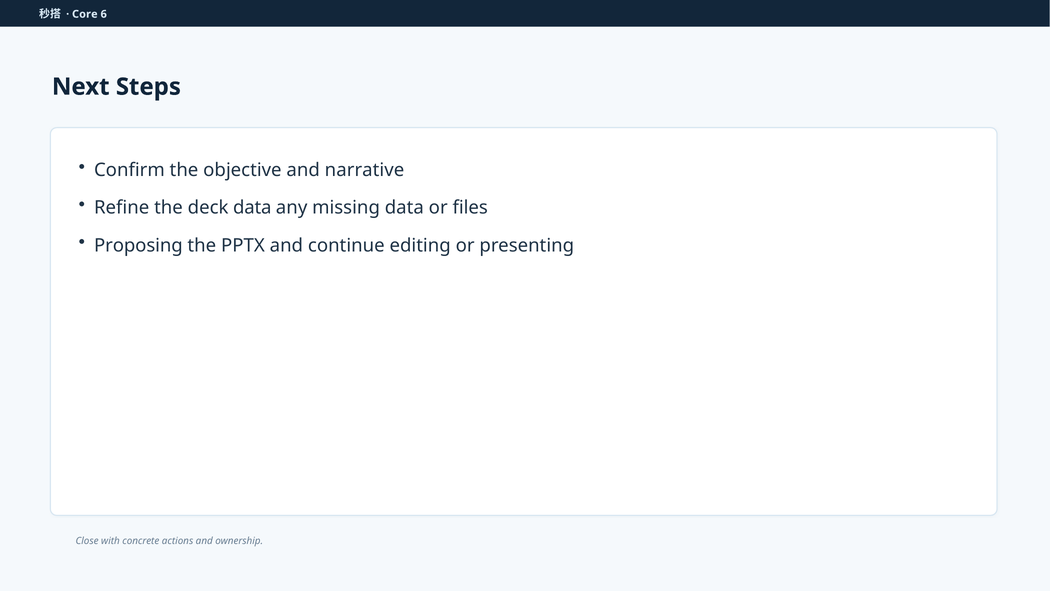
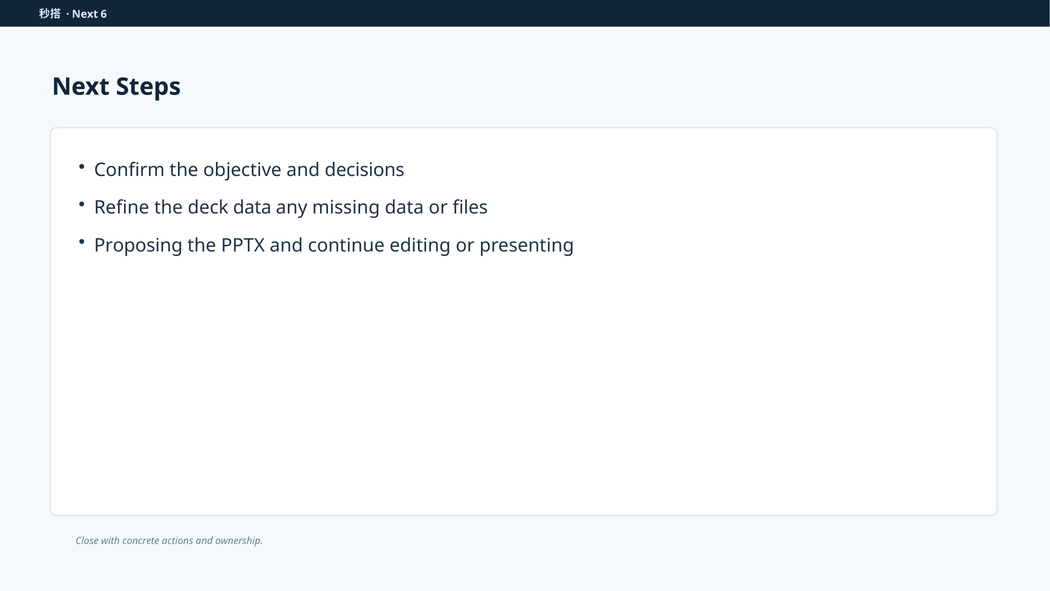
Core: Core -> Next (85, 14)
narrative: narrative -> decisions (365, 170)
